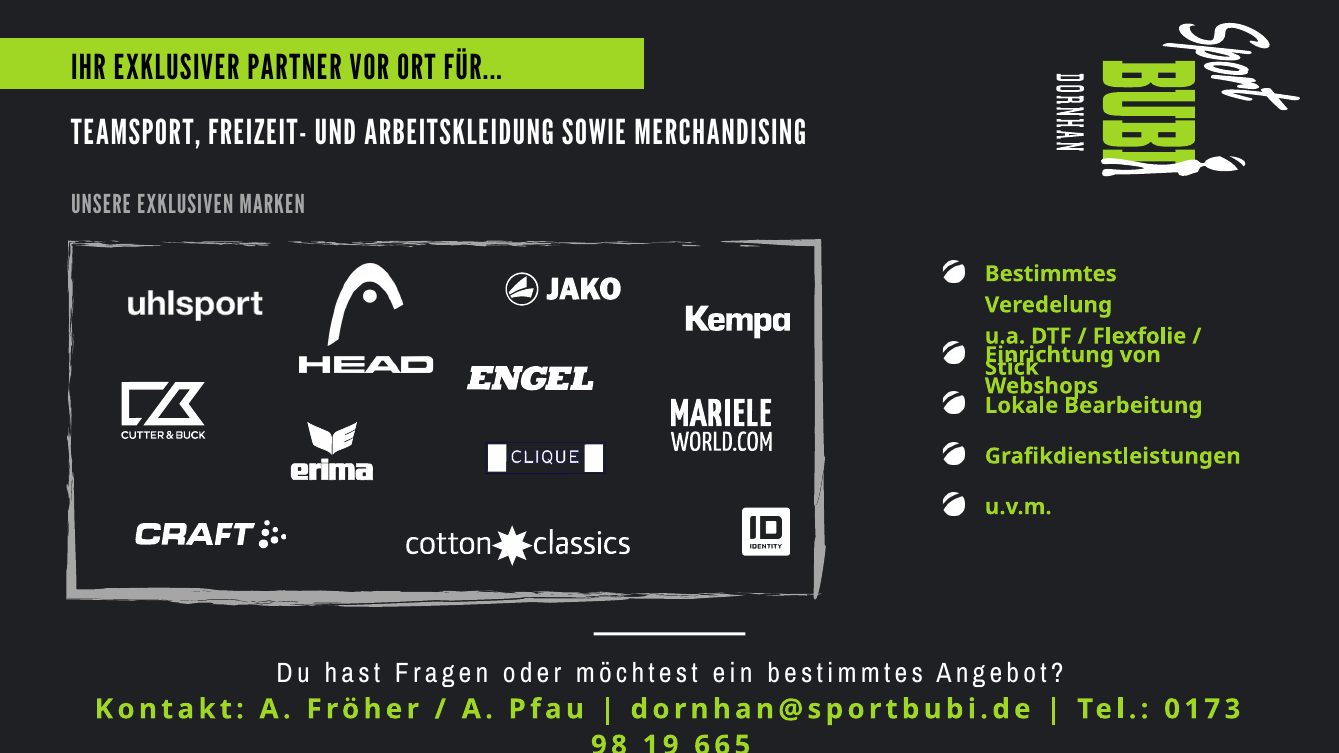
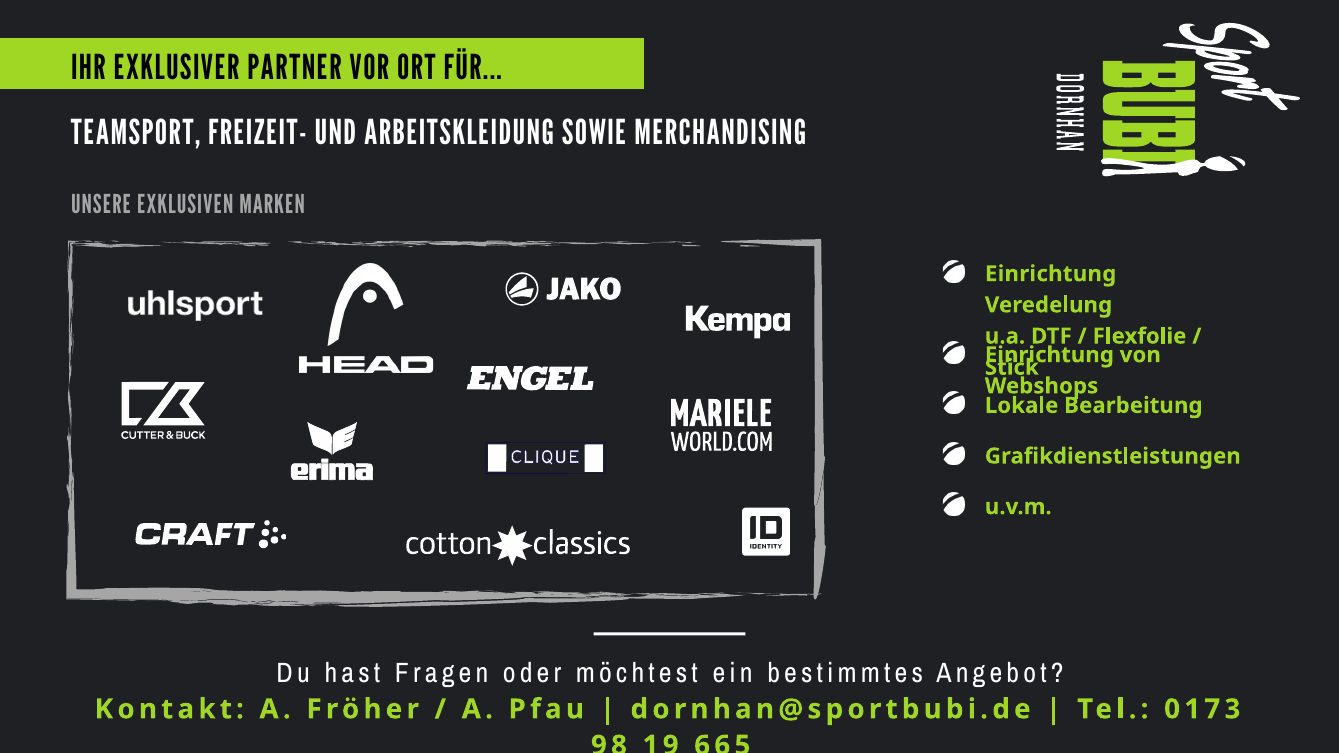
Bestimmtes: Bestimmtes -> Einrichtung (1051, 274)
